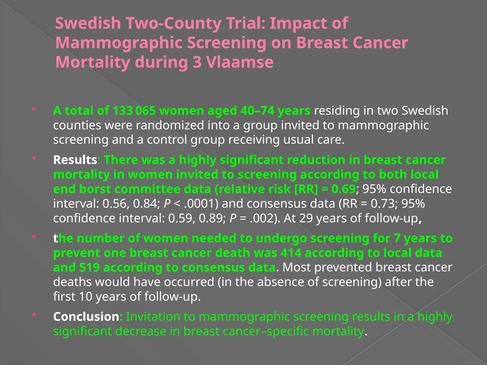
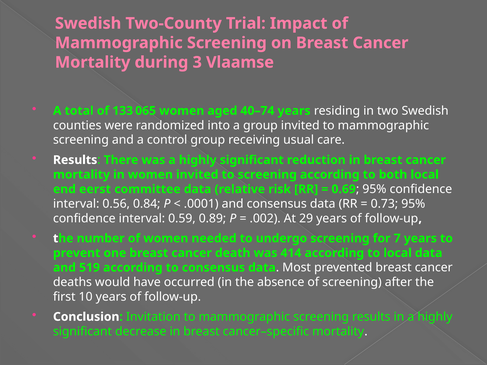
borst: borst -> eerst (95, 189)
